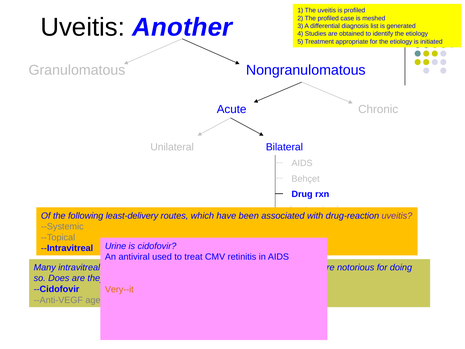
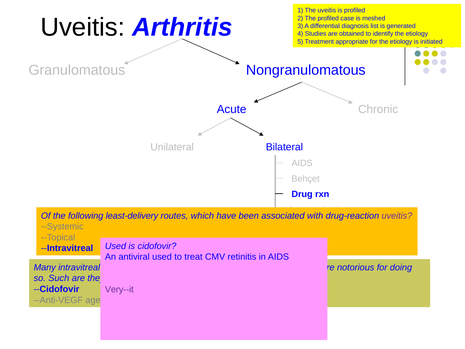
Another: Another -> Arthritis (182, 27)
Urine: Urine -> Used (116, 246)
Does: Does -> Such (59, 278)
Very--it colour: orange -> purple (119, 289)
